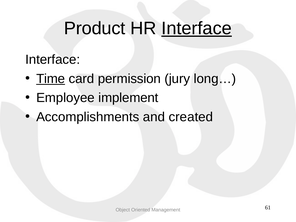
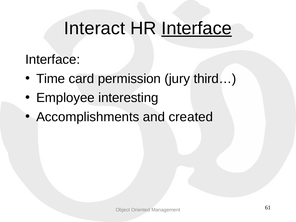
Product: Product -> Interact (95, 28)
Time underline: present -> none (51, 79)
long…: long… -> third… (215, 79)
implement: implement -> interesting (128, 98)
